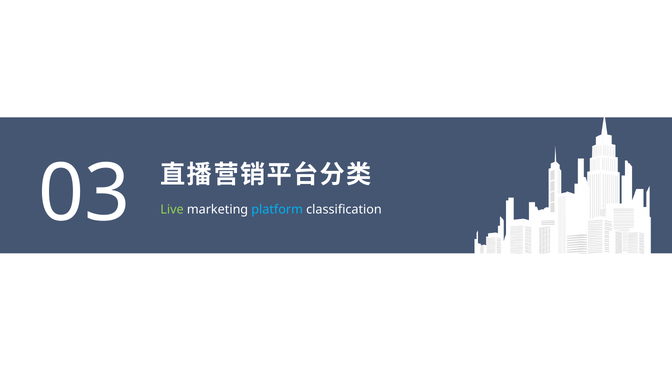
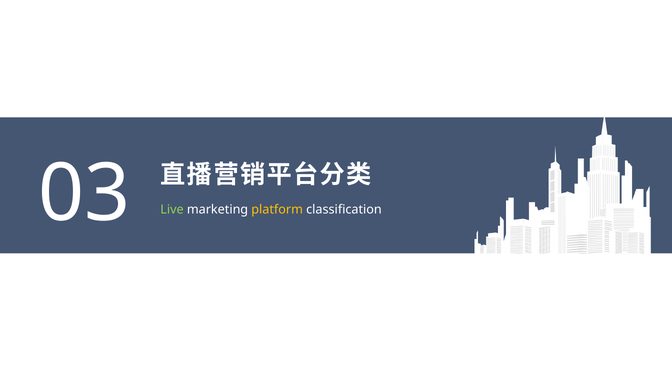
platform colour: light blue -> yellow (277, 209)
